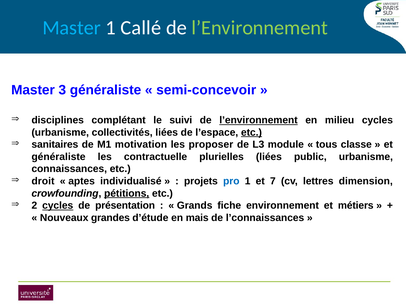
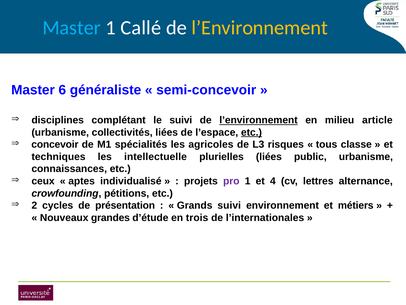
l’Environnement colour: light green -> yellow (260, 28)
3: 3 -> 6 (62, 90)
milieu cycles: cycles -> article (377, 120)
sanitaires: sanitaires -> concevoir (55, 144)
motivation: motivation -> spécialités (141, 144)
proposer: proposer -> agricoles (211, 144)
module: module -> risques (286, 144)
généraliste: généraliste -> techniques (59, 157)
contractuelle: contractuelle -> intellectuelle (156, 157)
droit: droit -> ceux (43, 181)
pro colour: blue -> purple (231, 181)
7: 7 -> 4 (273, 181)
dimension: dimension -> alternance (366, 181)
pétitions underline: present -> none (127, 193)
cycles underline: present -> none (58, 205)
Grands fiche: fiche -> suivi (229, 205)
mais: mais -> trois (197, 217)
l’connaissances: l’connaissances -> l’internationales (265, 217)
